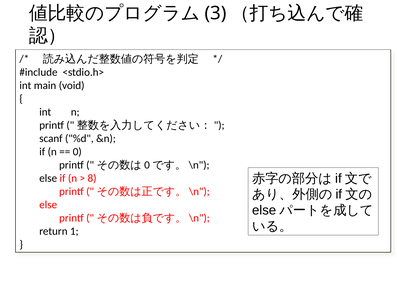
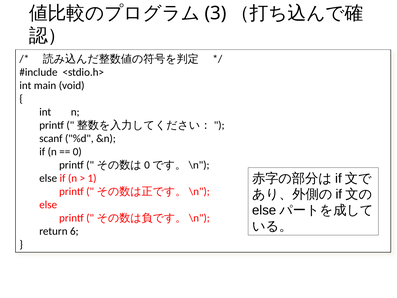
8: 8 -> 1 (92, 178)
1: 1 -> 6 (74, 231)
